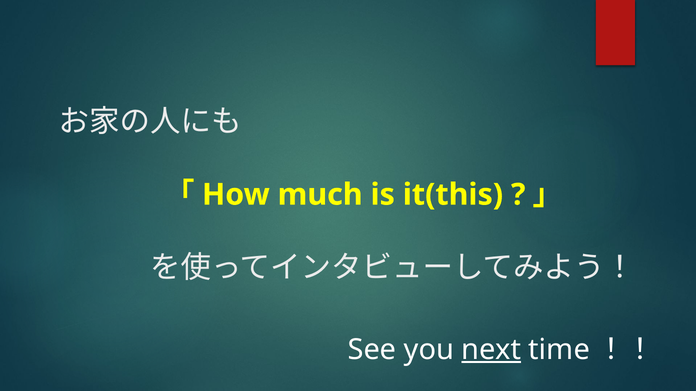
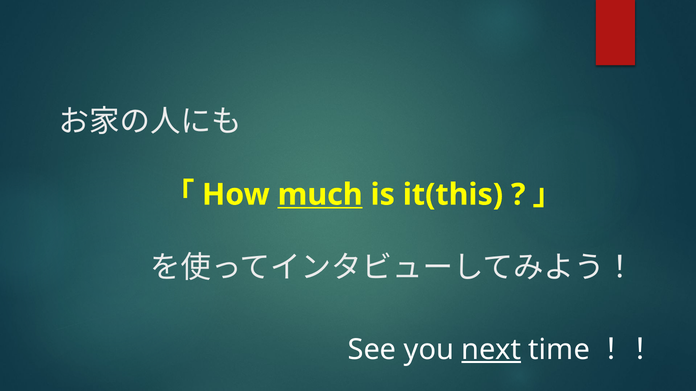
much underline: none -> present (320, 195)
